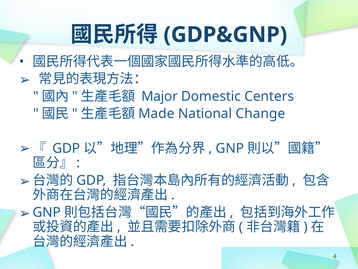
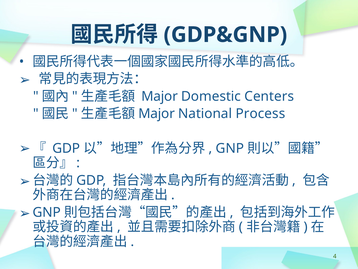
Made: Made -> Major (157, 113)
Change: Change -> Process (260, 113)
